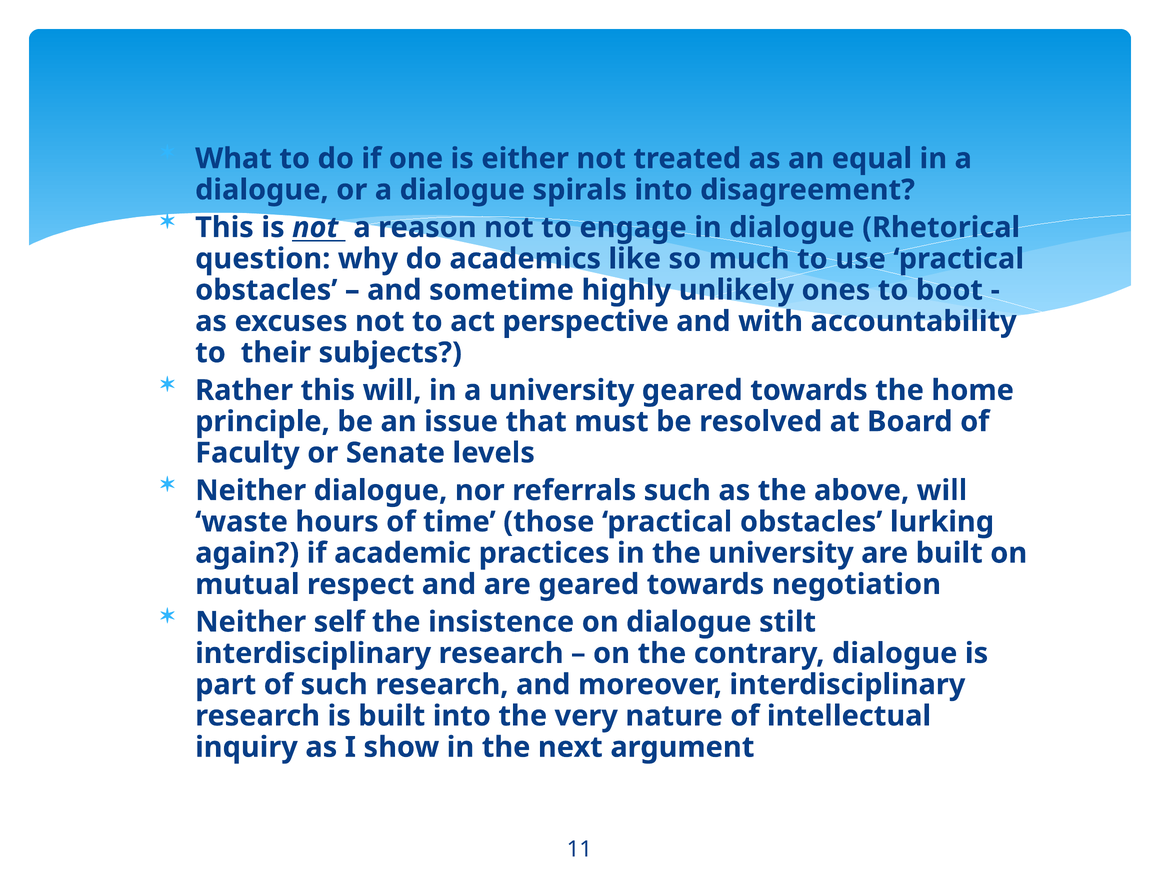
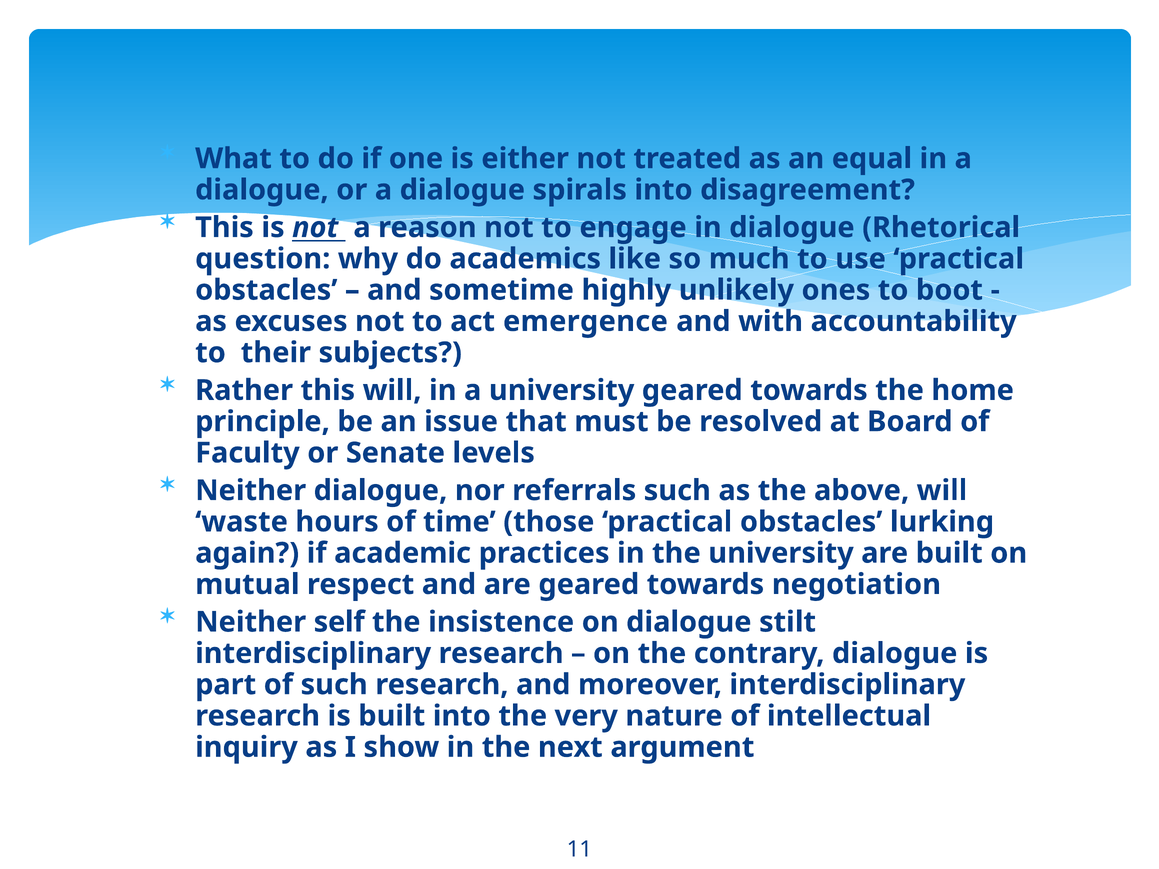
perspective: perspective -> emergence (585, 321)
